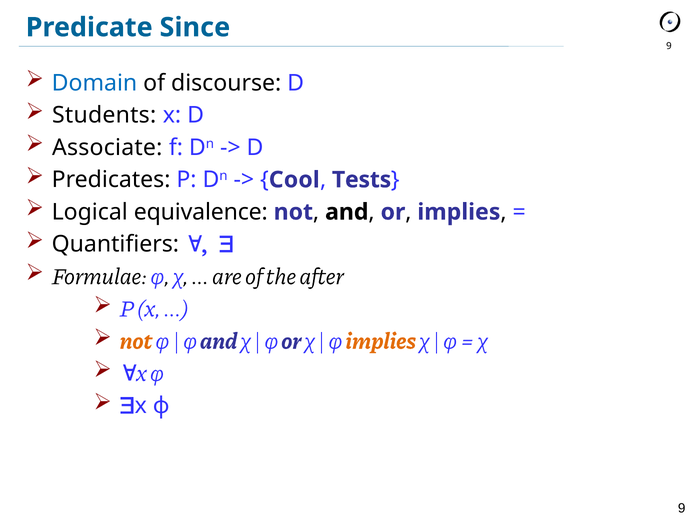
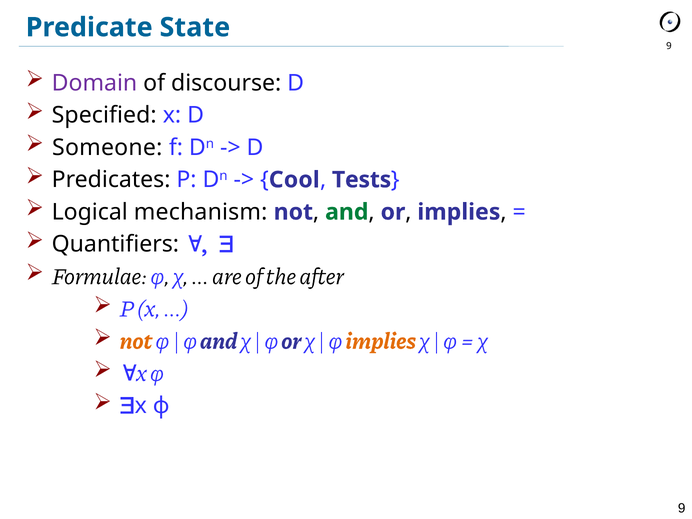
Since: Since -> State (195, 27)
Domain colour: blue -> purple (94, 83)
Students: Students -> Specified (104, 115)
Associate: Associate -> Someone (107, 147)
equivalence: equivalence -> mechanism (201, 212)
and colour: black -> green (347, 212)
